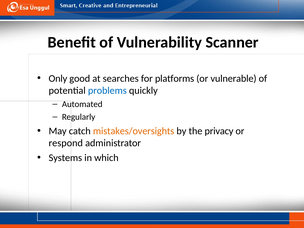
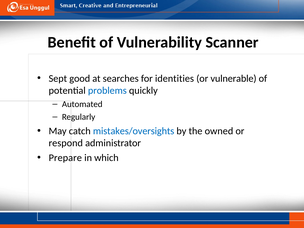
Only: Only -> Sept (58, 78)
platforms: platforms -> identities (174, 78)
mistakes/oversights colour: orange -> blue (134, 131)
privacy: privacy -> owned (219, 131)
Systems: Systems -> Prepare (65, 158)
